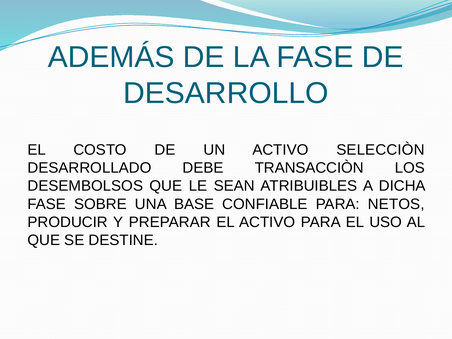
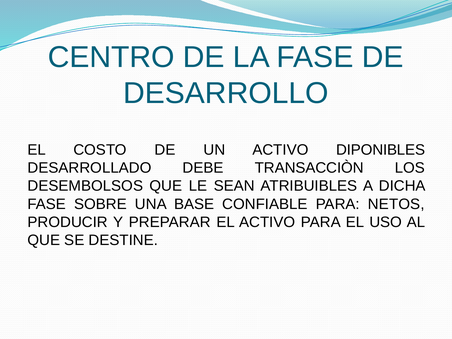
ADEMÁS: ADEMÁS -> CENTRO (111, 57)
SELECCIÒN: SELECCIÒN -> DIPONIBLES (381, 150)
